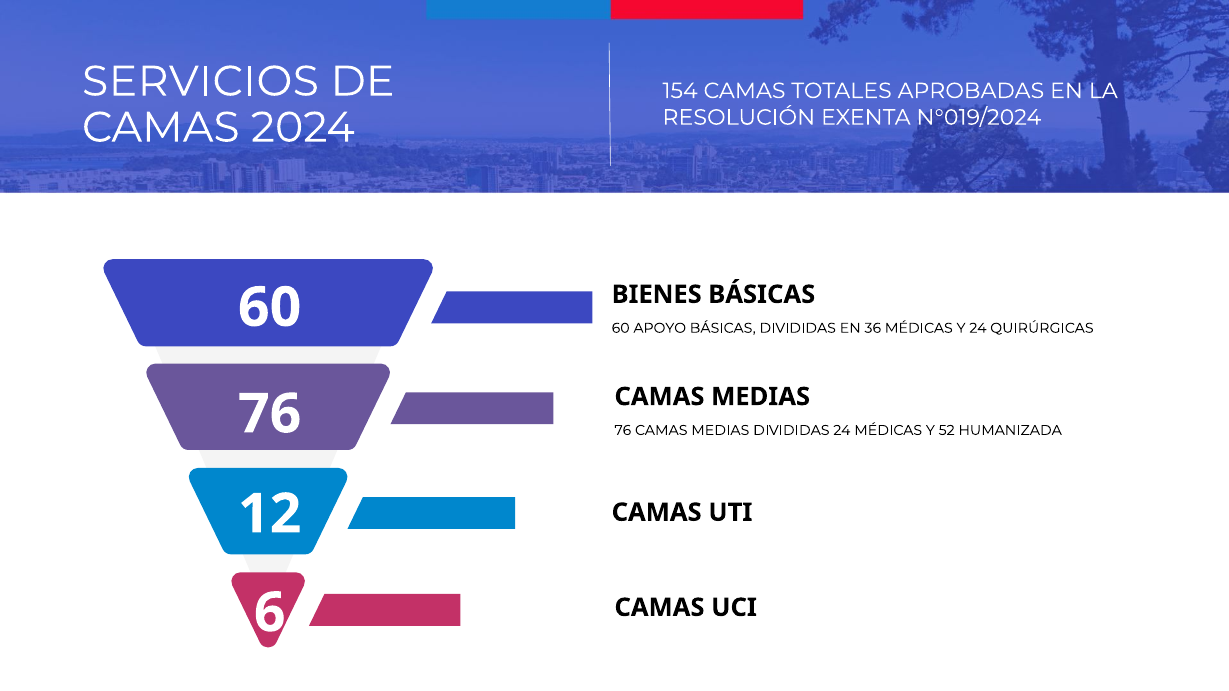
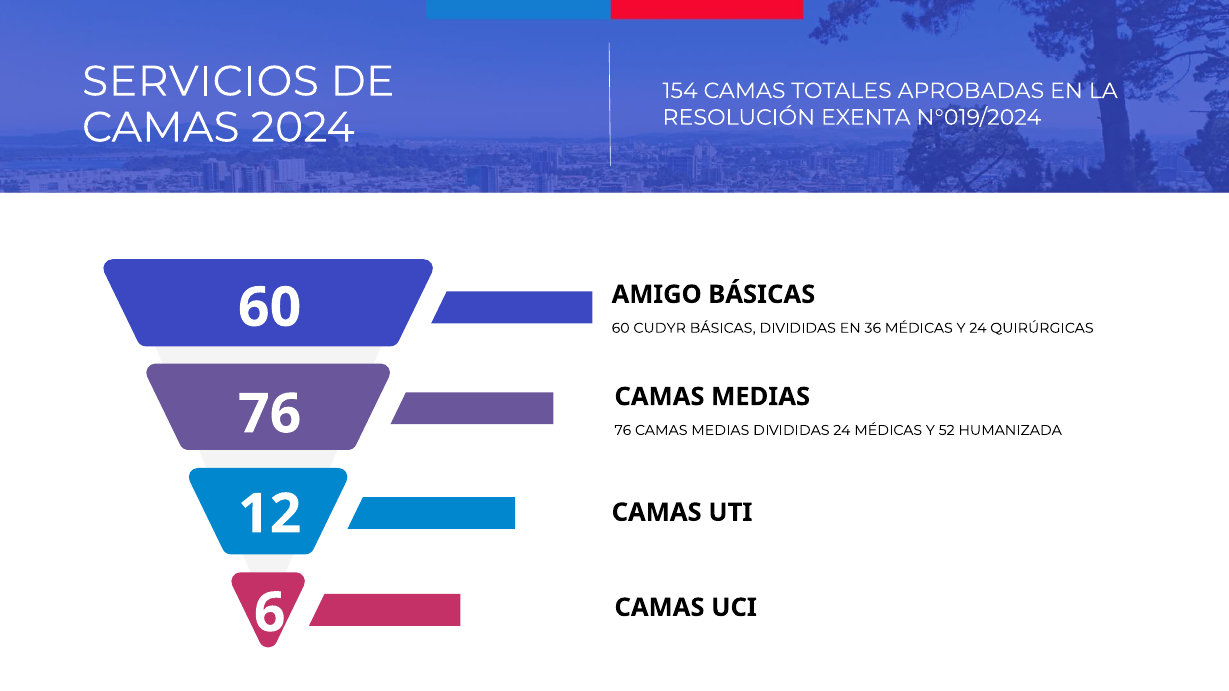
BIENES: BIENES -> AMIGO (657, 295)
APOYO: APOYO -> CUDYR (660, 328)
